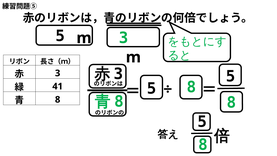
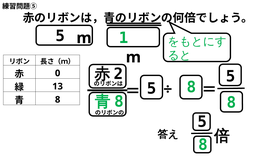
5 3: 3 -> 1 (124, 38)
3: 3 -> 2 (118, 74)
3: 3 -> 0 (58, 73)
41: 41 -> 13 (58, 86)
